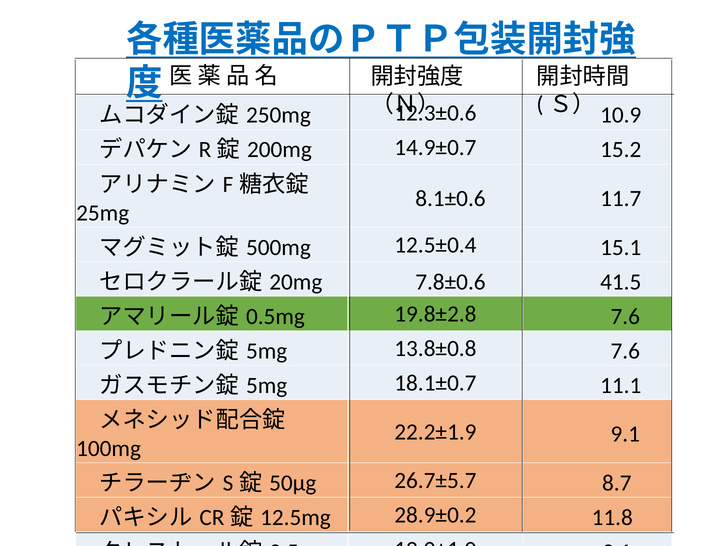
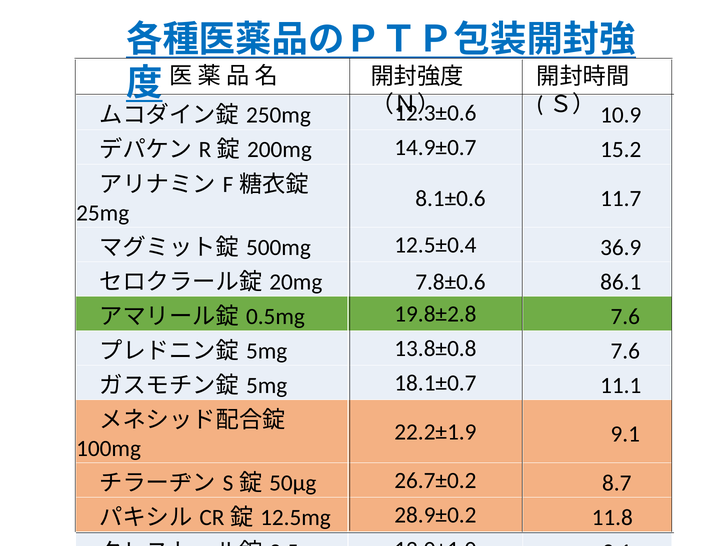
15.1: 15.1 -> 36.9 (621, 247)
41.5: 41.5 -> 86.1 (621, 282)
26.7±5.7: 26.7±5.7 -> 26.7±0.2 (435, 481)
